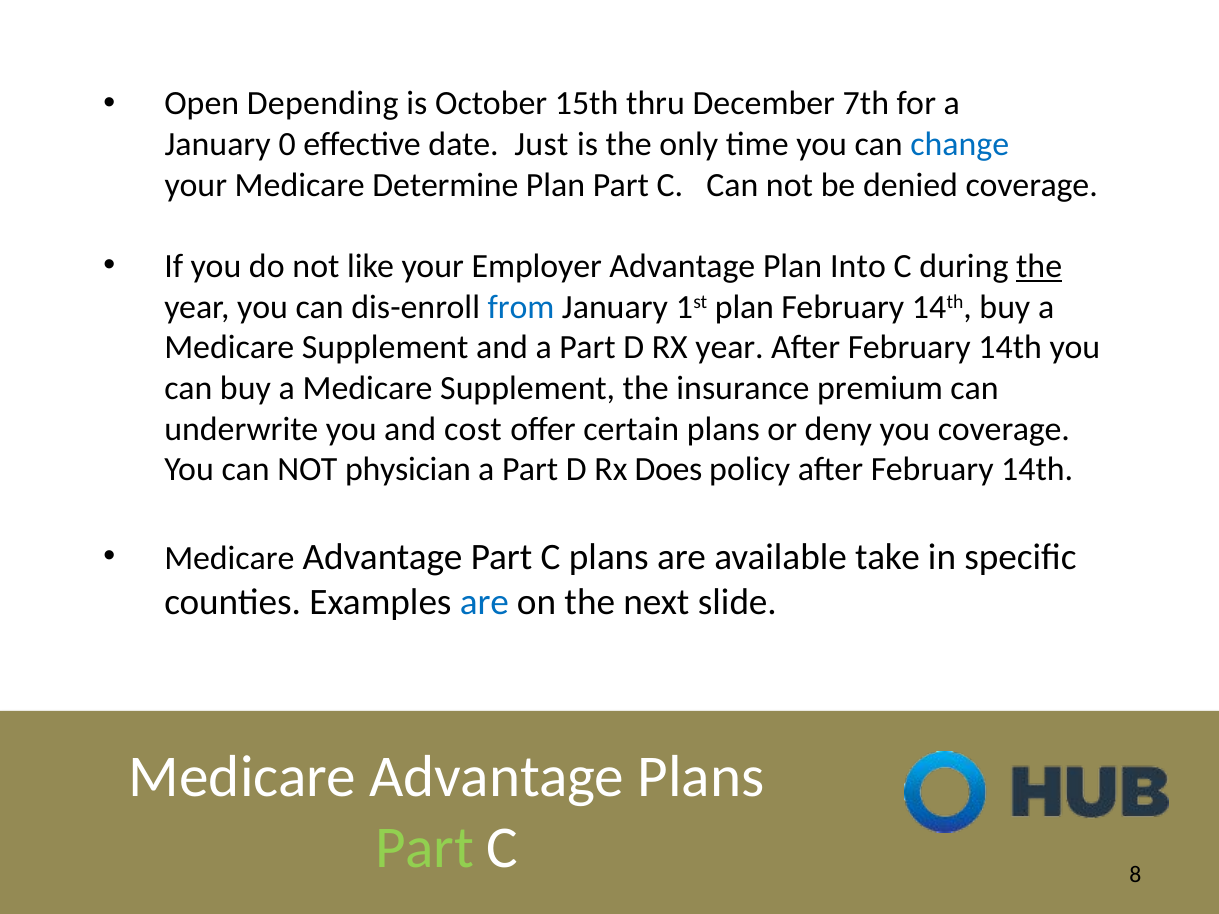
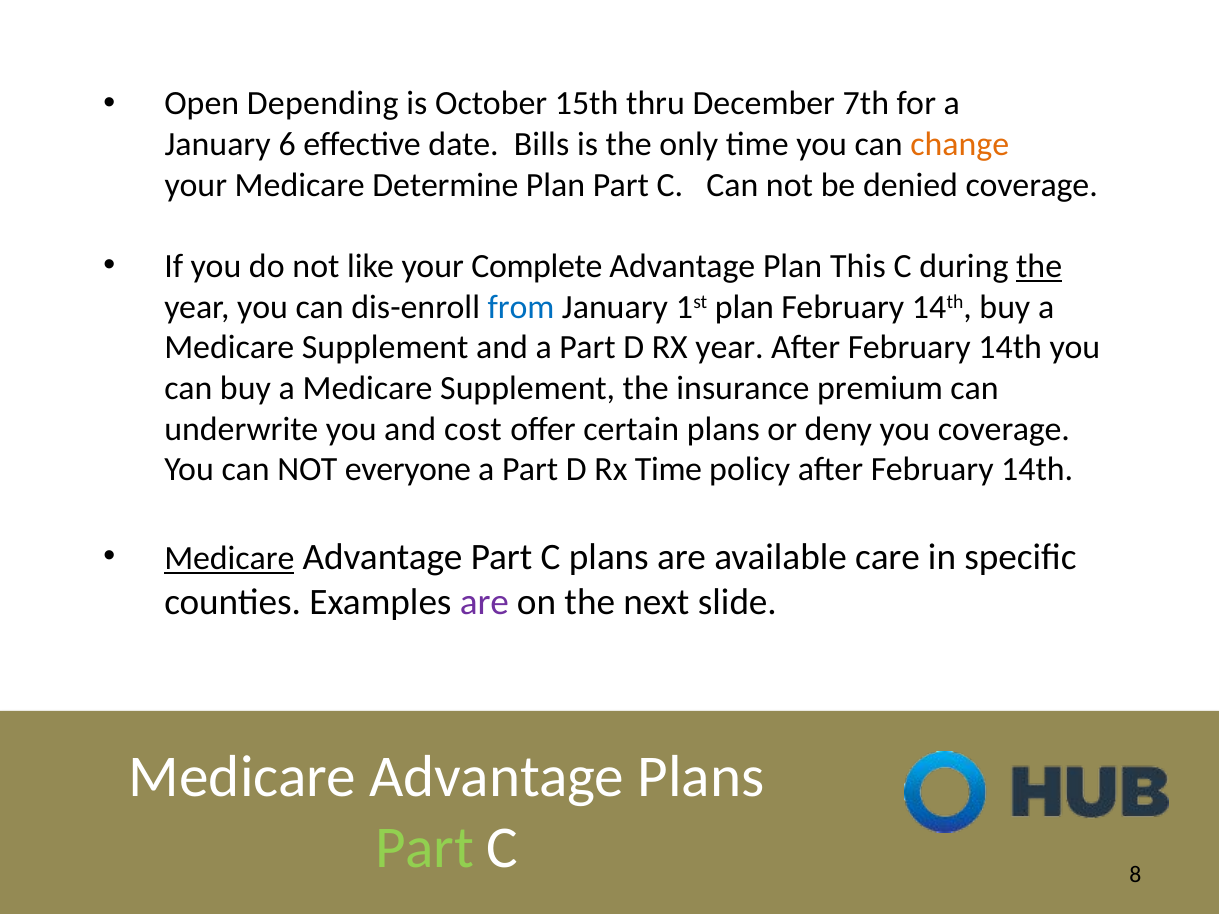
0: 0 -> 6 (287, 144)
Just: Just -> Bills (542, 144)
change colour: blue -> orange (960, 144)
Employer: Employer -> Complete (537, 266)
Into: Into -> This (858, 266)
physician: physician -> everyone (408, 470)
Rx Does: Does -> Time (668, 470)
Medicare underline: none -> present (229, 558)
take: take -> care (887, 557)
are colour: blue -> purple (484, 602)
